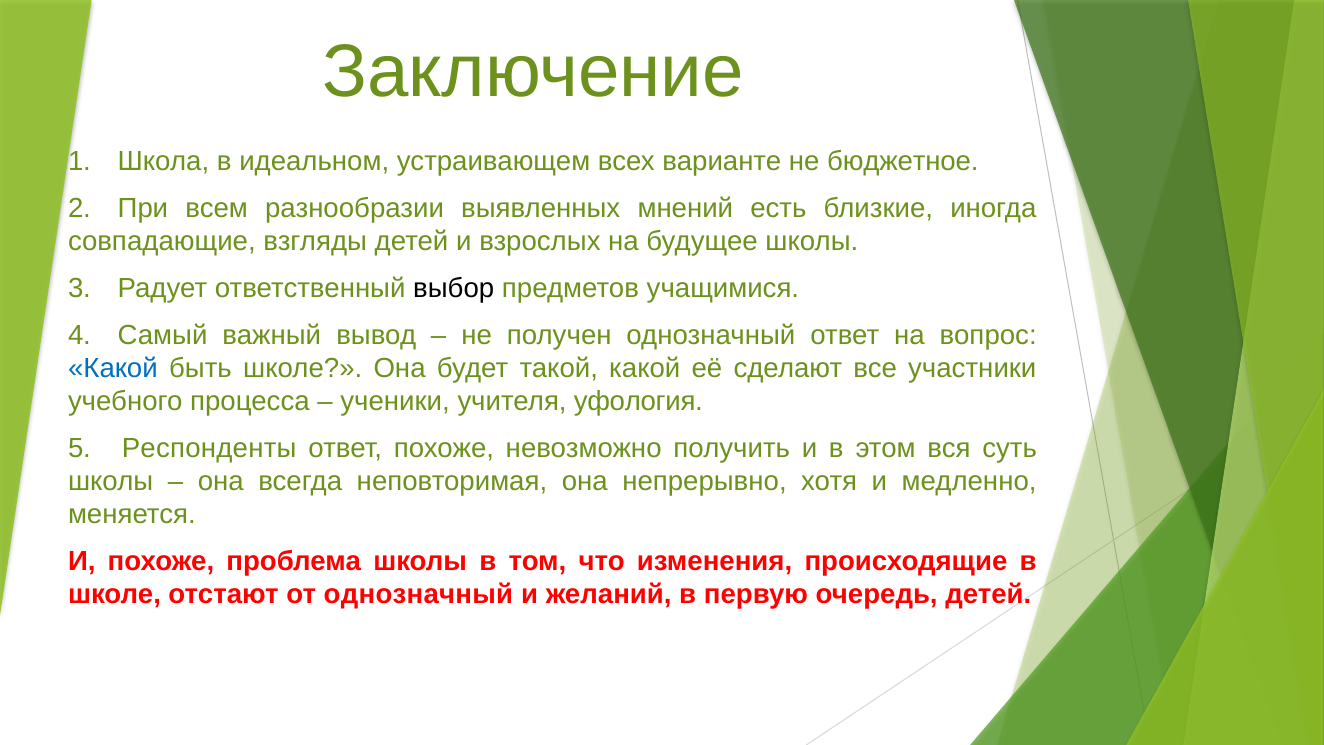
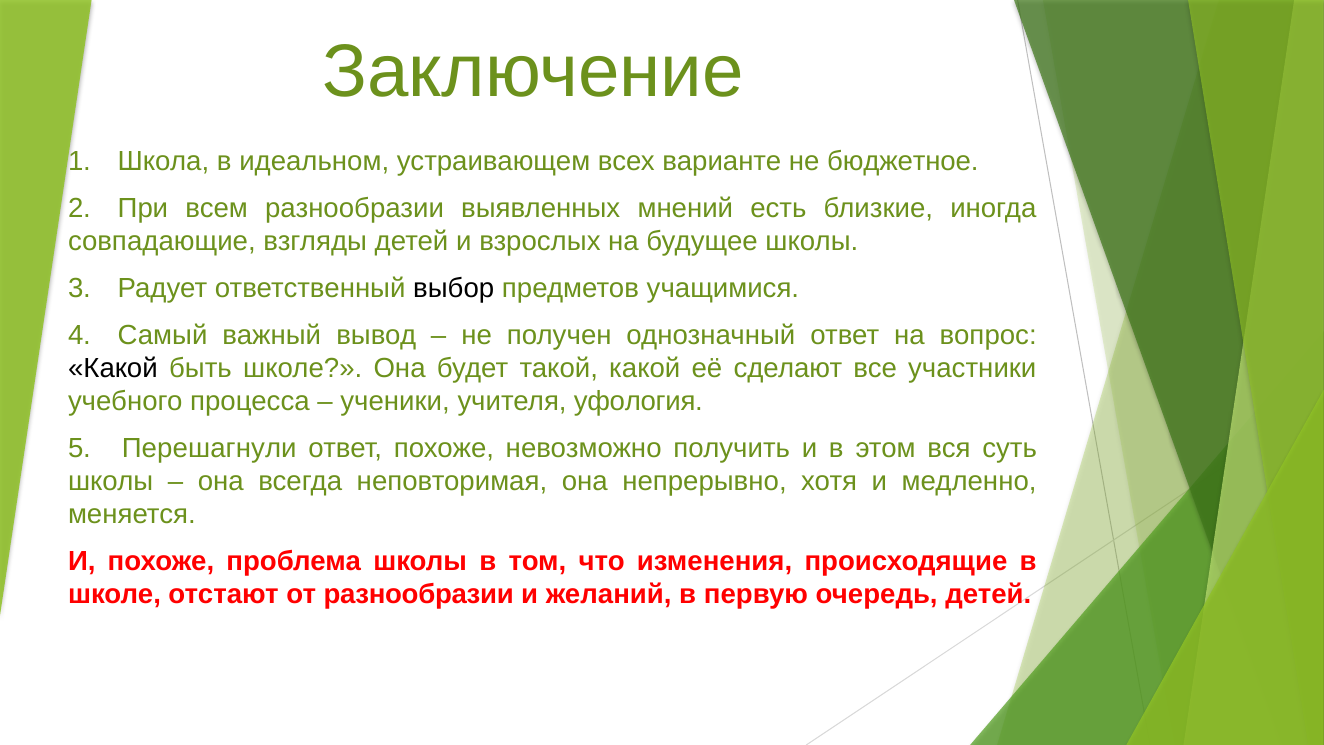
Какой colour: blue -> black (113, 368)
Респонденты: Респонденты -> Перешагнули (209, 448)
от однозначный: однозначный -> разнообразии (419, 594)
